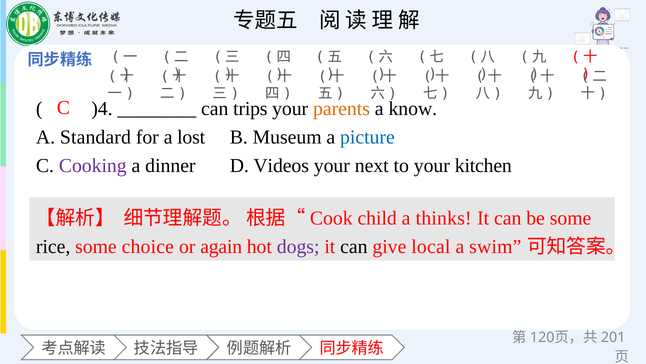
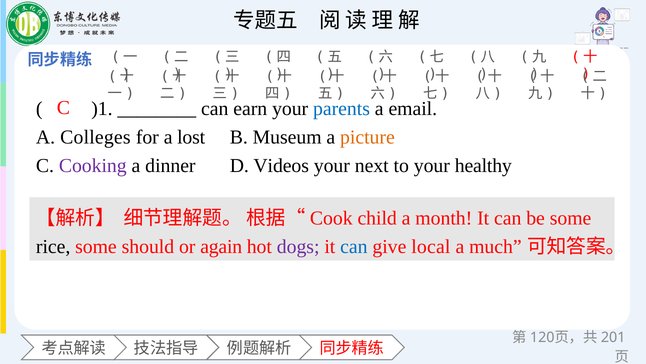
)4: )4 -> )1 (102, 108)
trips: trips -> earn (250, 108)
parents colour: orange -> blue (342, 108)
know: know -> email (413, 108)
Standard: Standard -> Colleges (95, 137)
picture colour: blue -> orange (367, 137)
kitchen: kitchen -> healthy (483, 165)
thinks: thinks -> month (444, 218)
choice: choice -> should (148, 246)
can colour: black -> blue (354, 246)
swim: swim -> much (495, 246)
